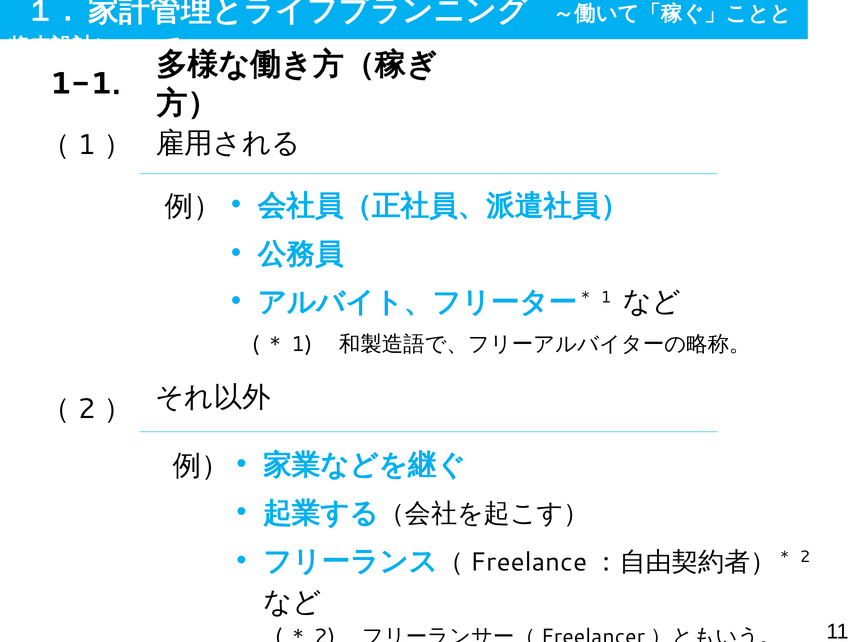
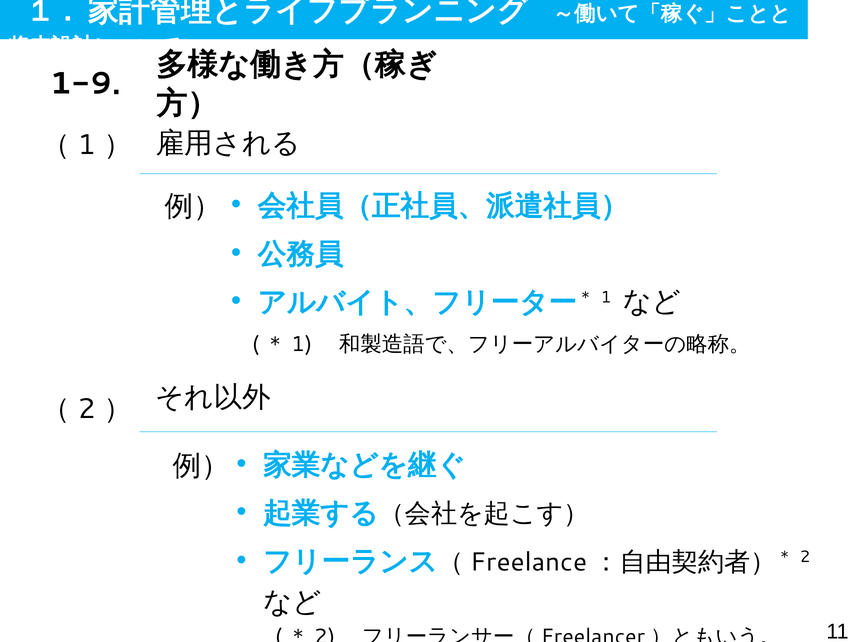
1-1: 1-1 -> 1-9 (85, 83)
